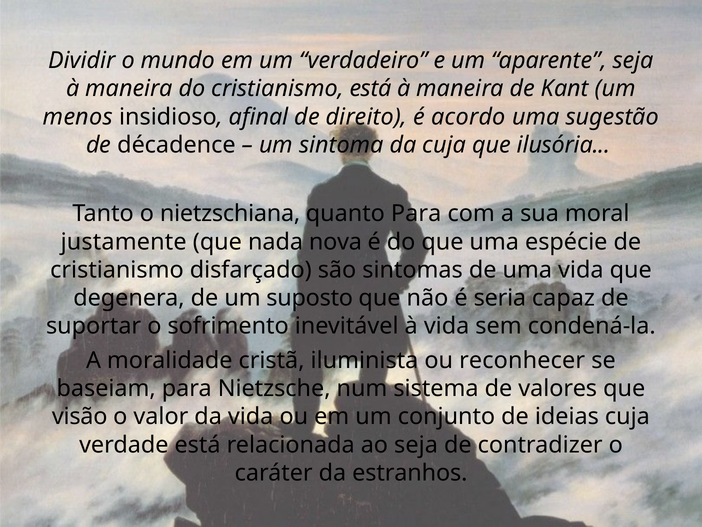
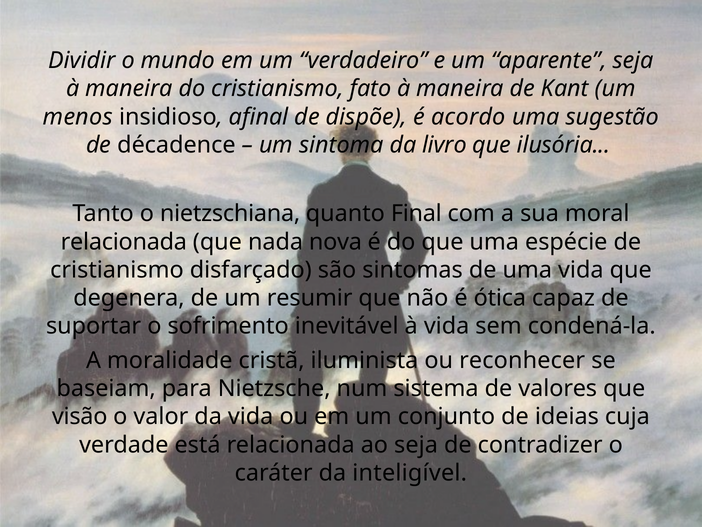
cristianismo está: está -> fato (371, 89)
direito: direito -> dispõe (366, 117)
da cuja: cuja -> livro (444, 145)
quanto Para: Para -> Final (416, 213)
justamente: justamente -> relacionada (124, 242)
suposto: suposto -> resumir (310, 298)
seria: seria -> ótica (500, 298)
estranhos: estranhos -> inteligível (410, 472)
